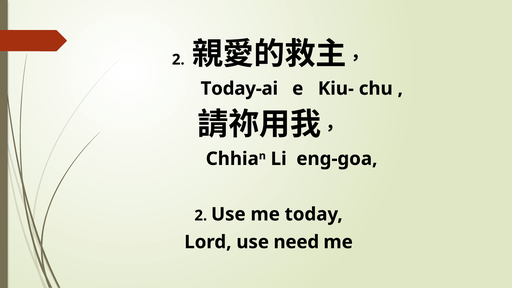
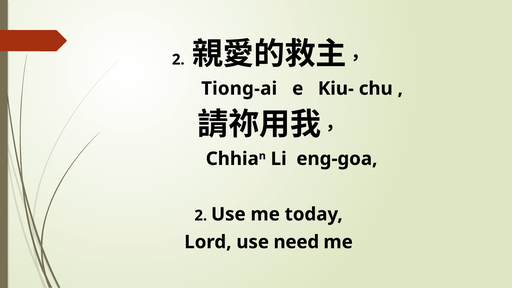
Today-ai: Today-ai -> Tiong-ai (239, 89)
